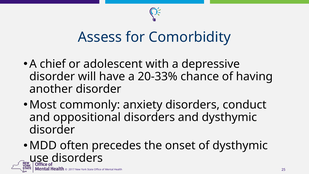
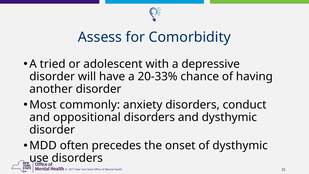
chief: chief -> tried (53, 64)
